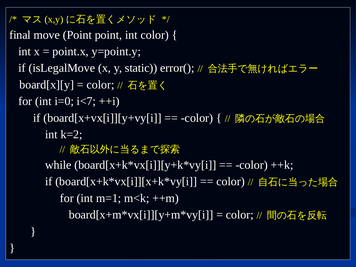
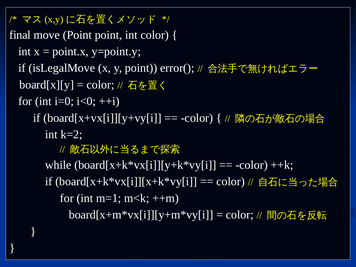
y static: static -> point (141, 68)
i<7: i<7 -> i<0 (86, 101)
